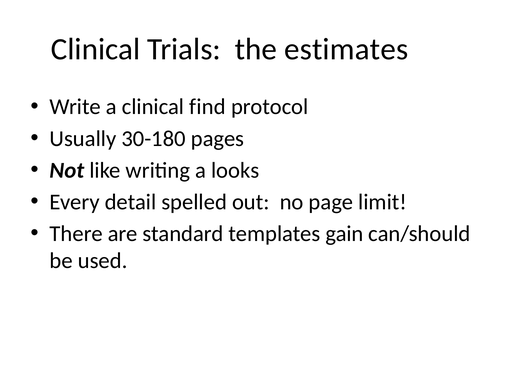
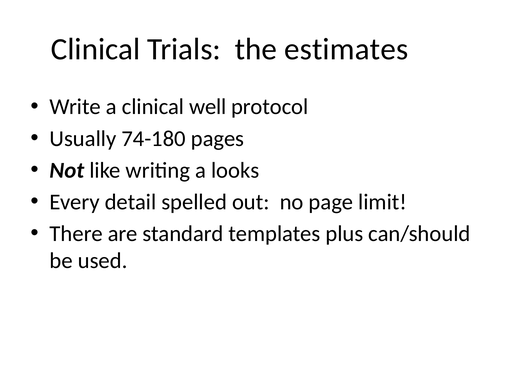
find: find -> well (208, 107)
30-180: 30-180 -> 74-180 (154, 138)
gain: gain -> plus (344, 234)
